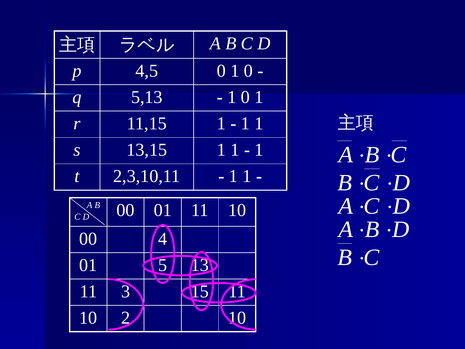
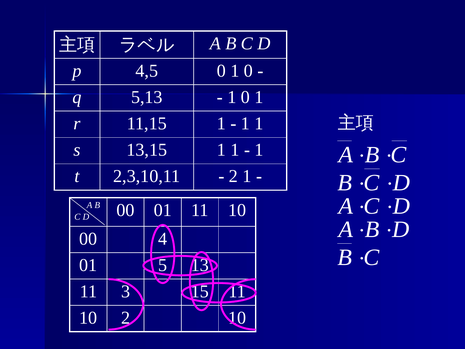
1: 1 -> 2 (233, 176)
